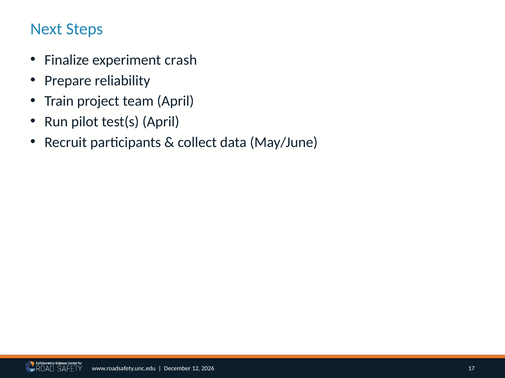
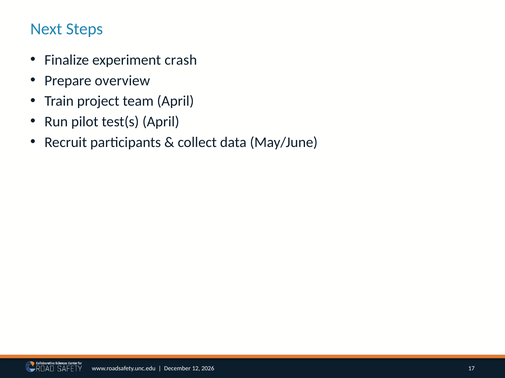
reliability: reliability -> overview (122, 81)
